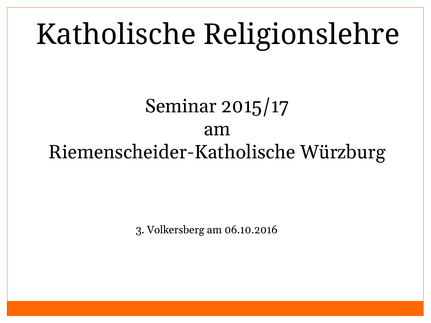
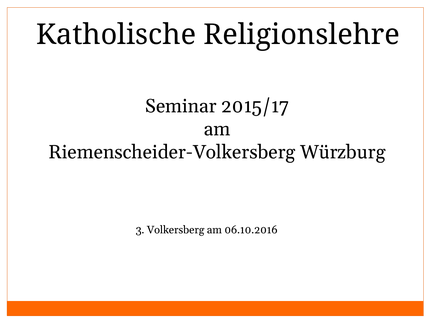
Riemenscheider-Katholische: Riemenscheider-Katholische -> Riemenscheider-Volkersberg (172, 152)
